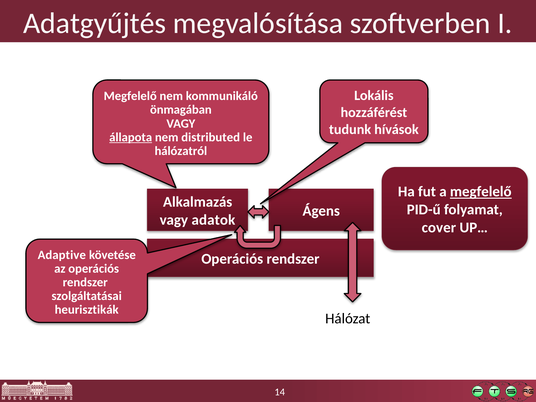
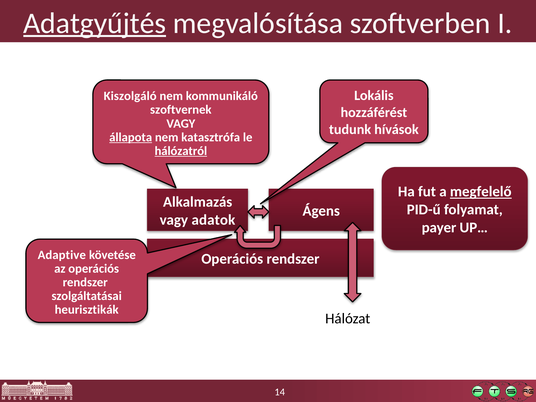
Adatgyűjtés underline: none -> present (95, 23)
Megfelelő: Megfelelő -> Kiszolgáló (130, 96)
önmagában: önmagában -> szoftvernek (181, 110)
distributed: distributed -> katasztrófa (211, 137)
hálózatról underline: none -> present (181, 151)
cover: cover -> payer (439, 228)
